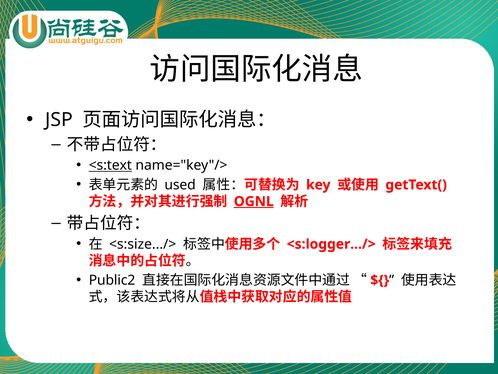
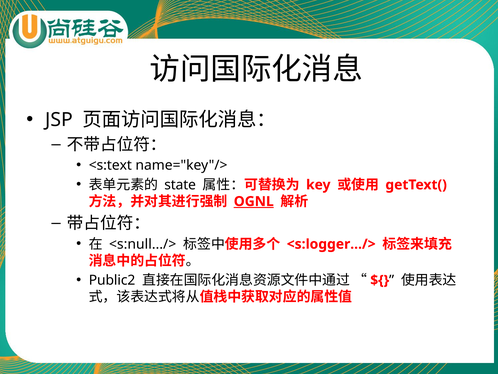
<s:text underline: present -> none (110, 165)
used: used -> state (180, 185)
<s:size.../>: <s:size.../> -> <s:null.../> (143, 244)
